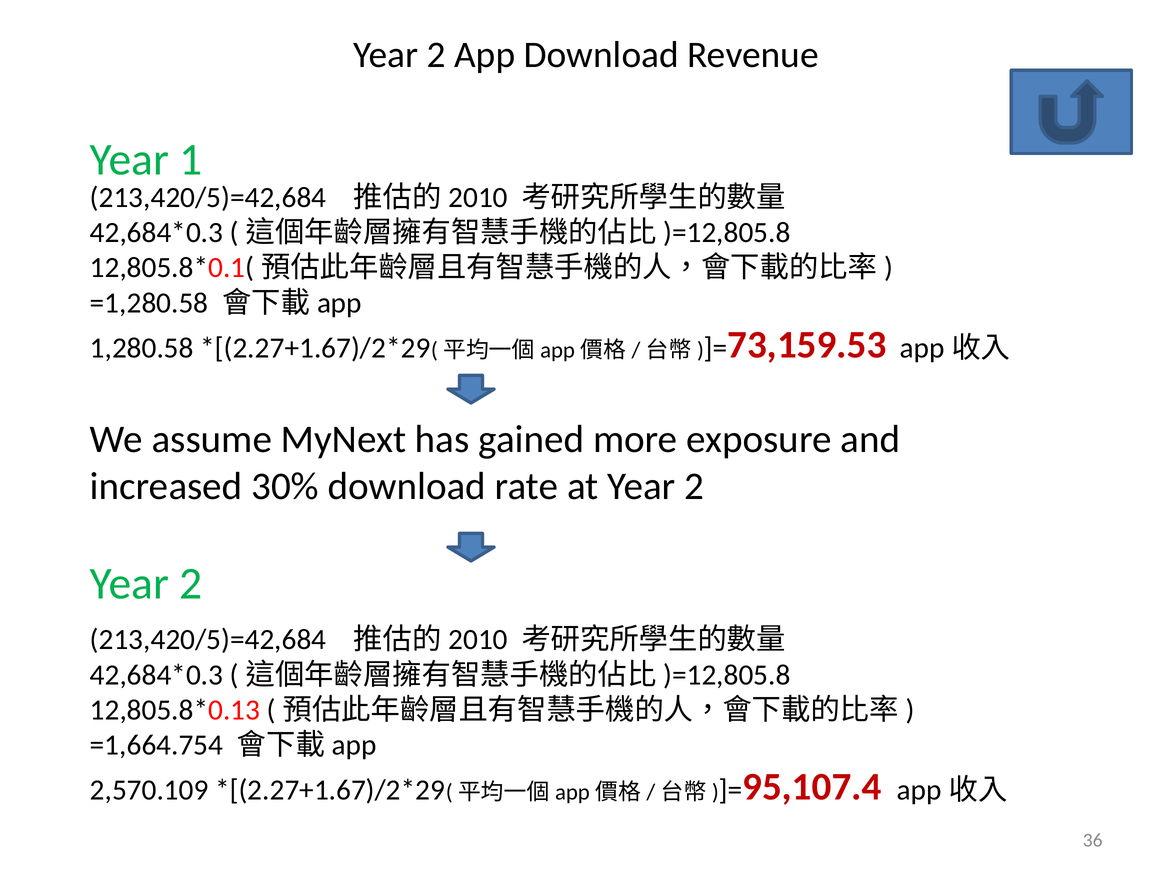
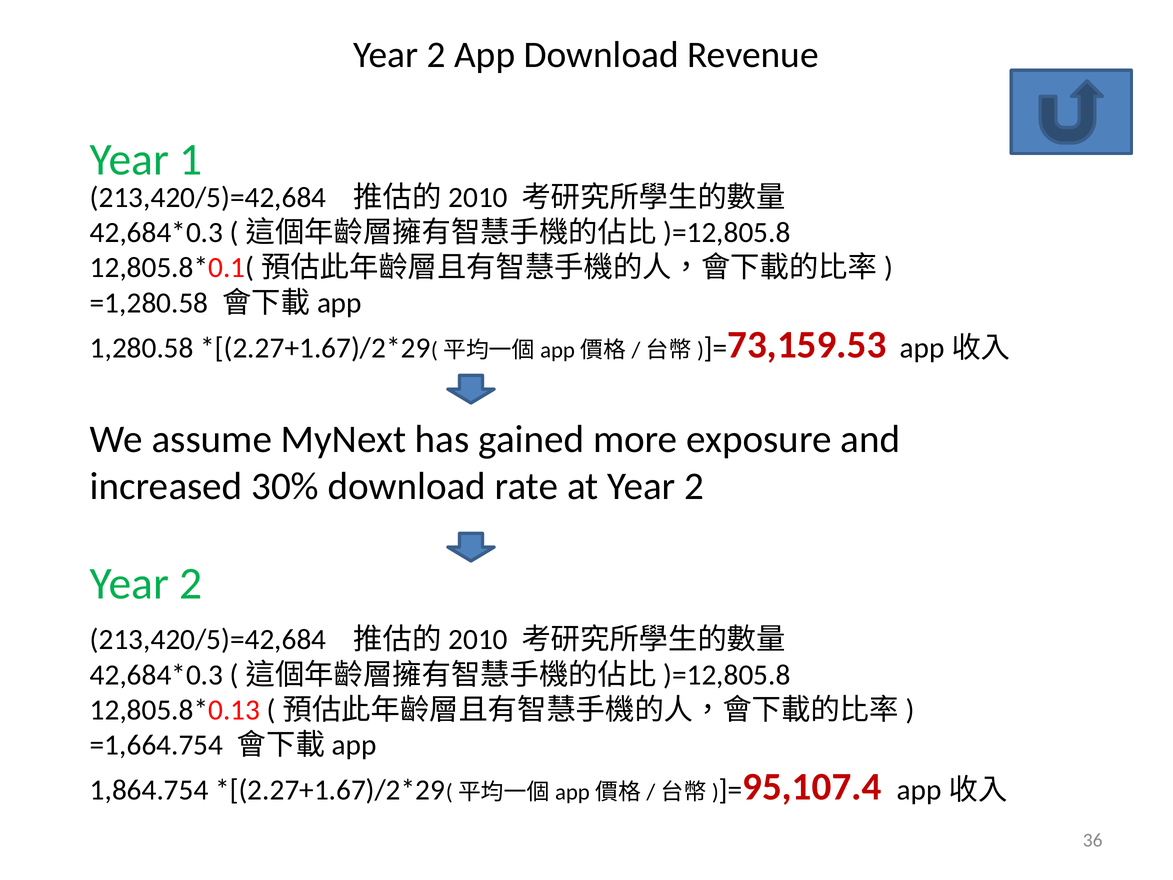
2,570.109: 2,570.109 -> 1,864.754 (149, 790)
